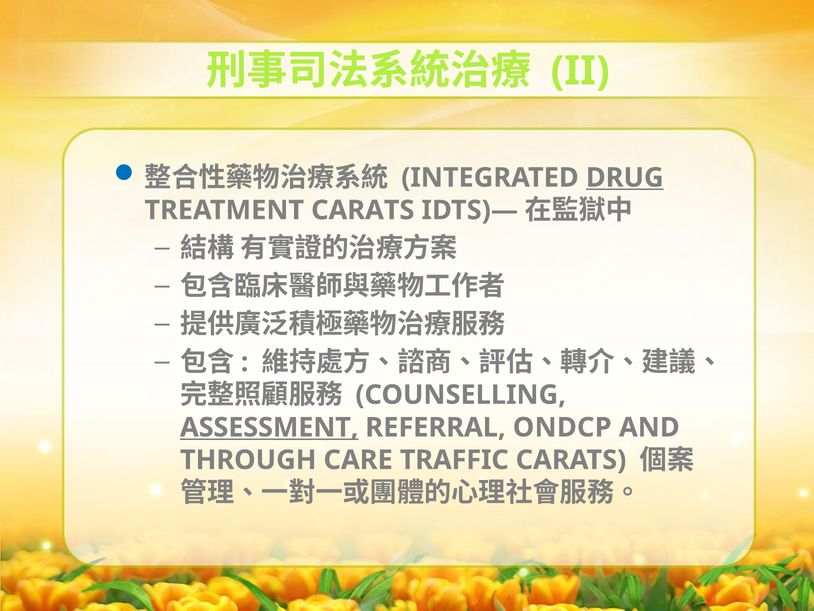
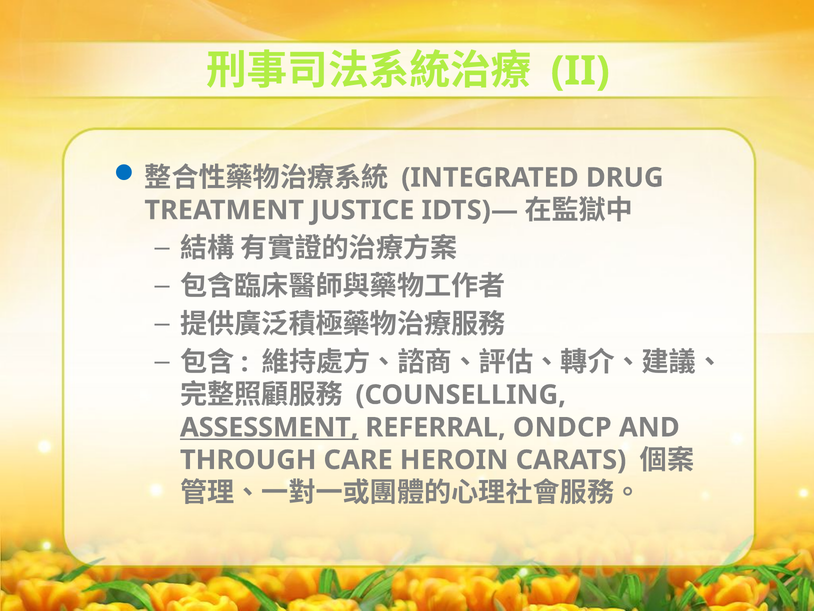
DRUG underline: present -> none (625, 178)
TREATMENT CARATS: CARATS -> JUSTICE (363, 210)
TRAFFIC: TRAFFIC -> HEROIN (454, 460)
